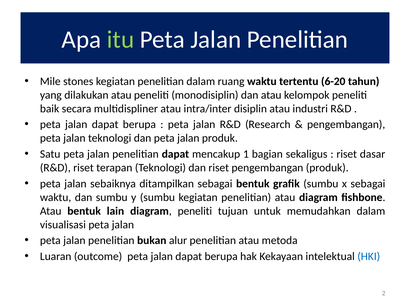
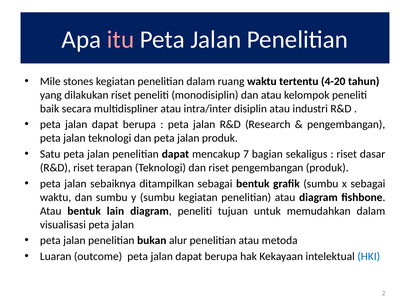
itu colour: light green -> pink (121, 40)
6-20: 6-20 -> 4-20 (333, 81)
dilakukan atau: atau -> riset (121, 95)
1: 1 -> 7 (246, 154)
